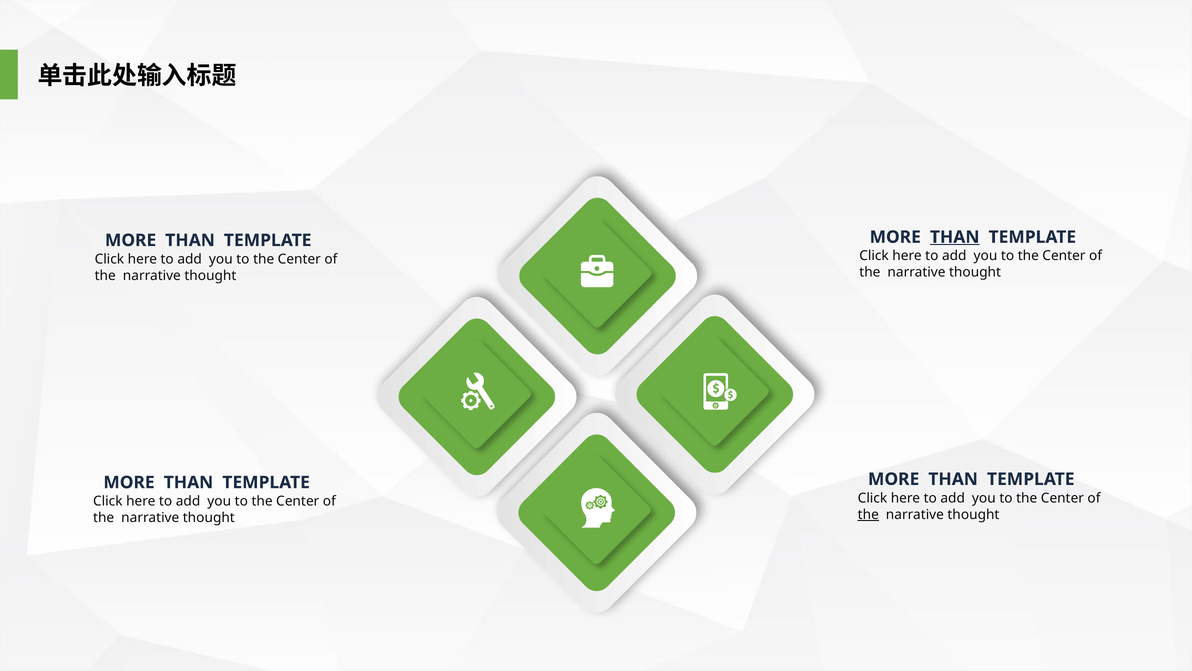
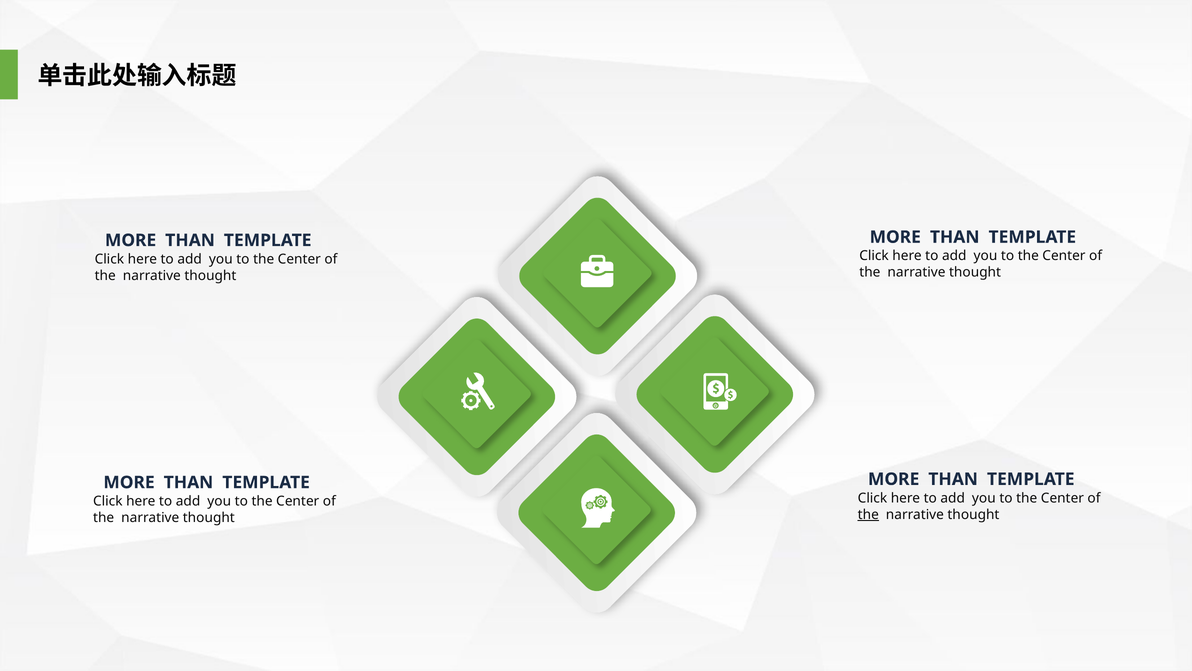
THAN underline: present -> none (955, 237)
